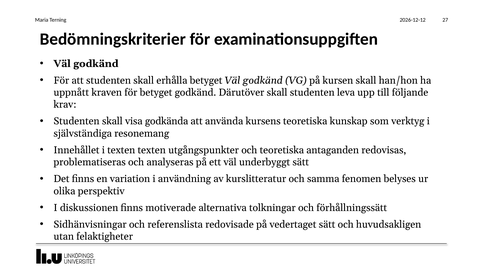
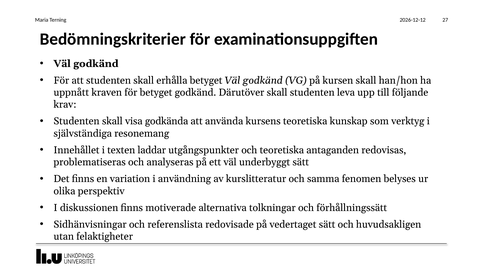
texten texten: texten -> laddar (152, 150)
